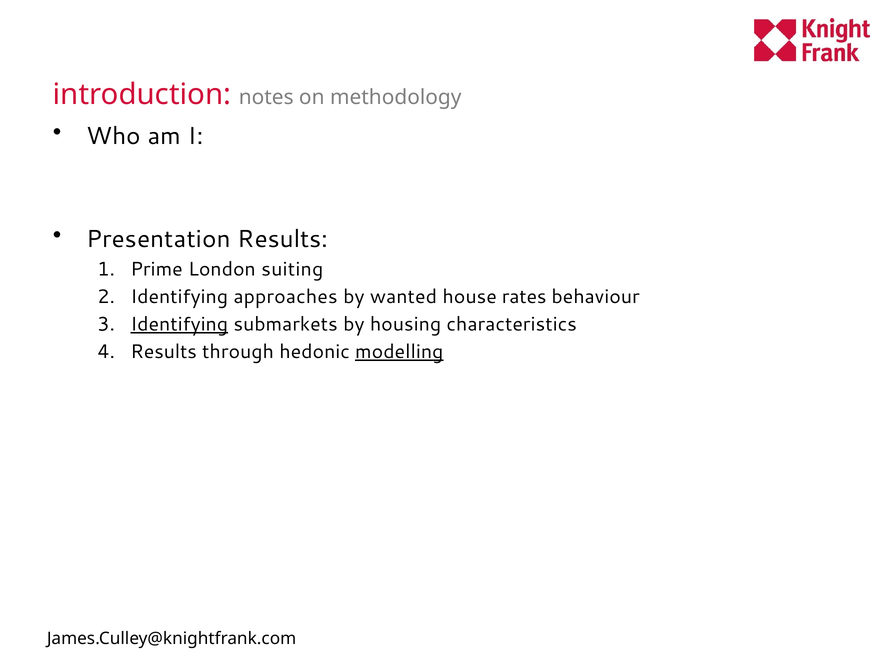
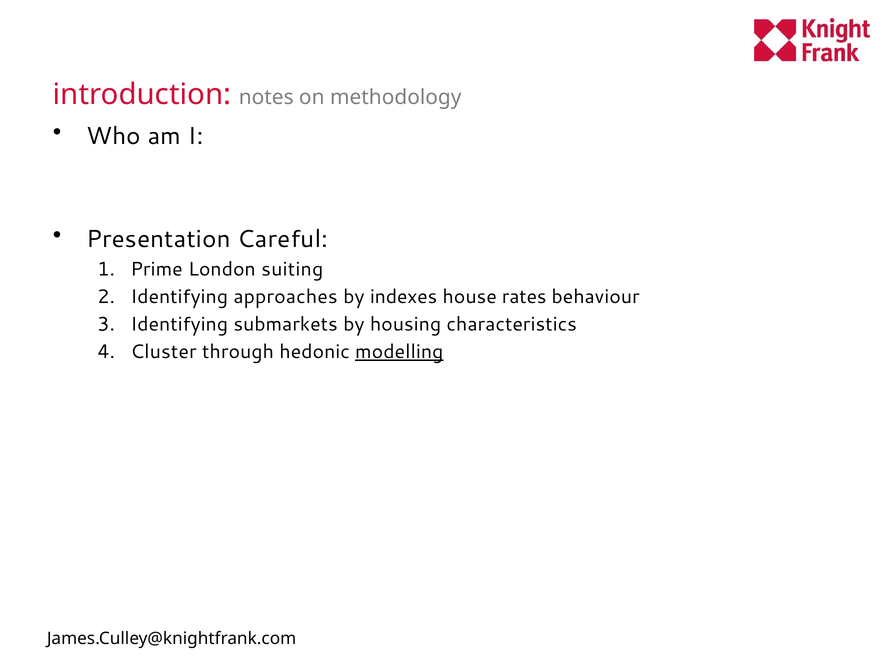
Presentation Results: Results -> Careful (283, 239)
wanted: wanted -> indexes (404, 297)
Identifying underline: present -> none (179, 324)
Results: Results -> Cluster (163, 352)
